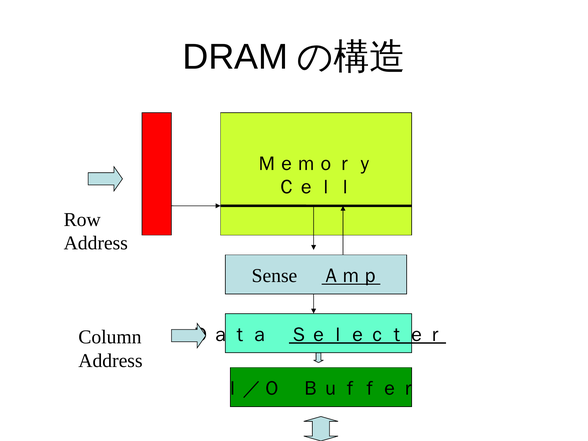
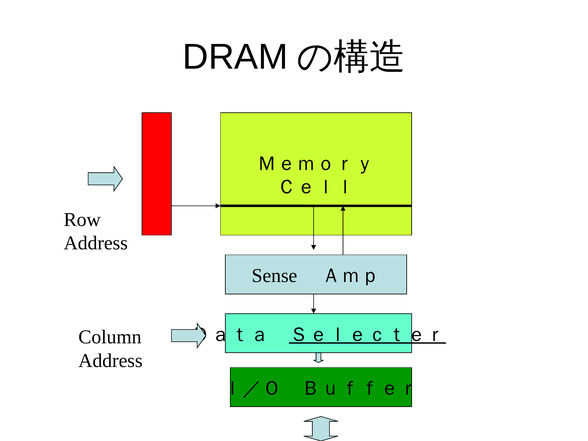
Ａｍｐ underline: present -> none (351, 276)
